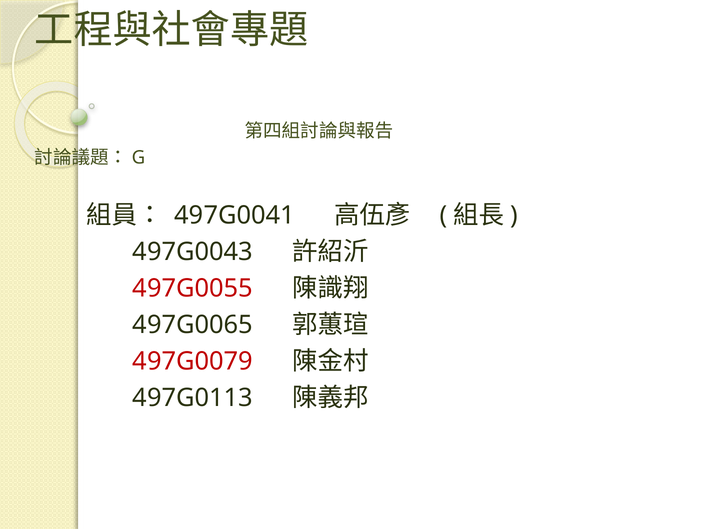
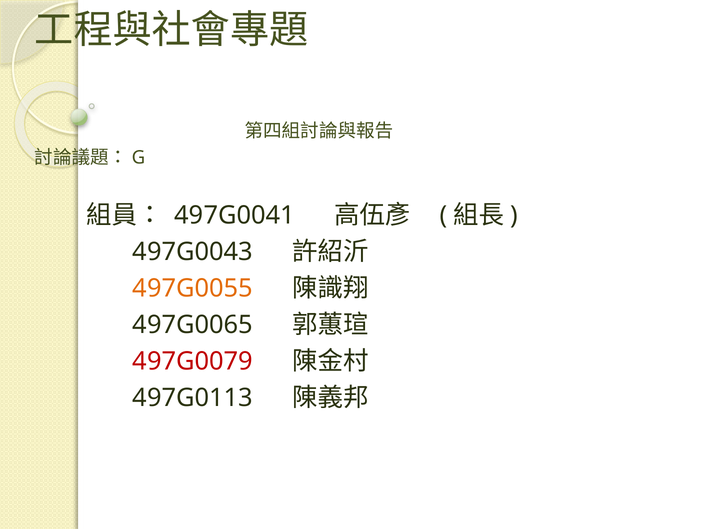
497G0055 colour: red -> orange (193, 288)
